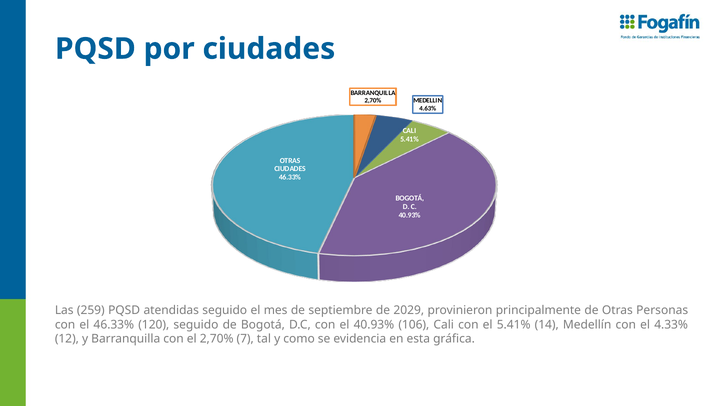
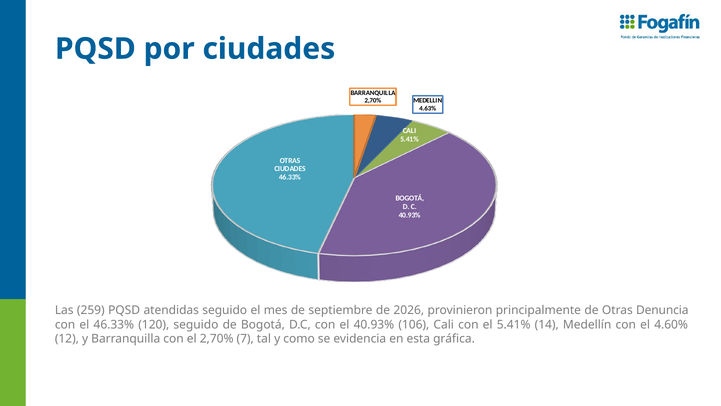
2029: 2029 -> 2026 (409, 310)
Personas: Personas -> Denuncia (662, 310)
4.33%: 4.33% -> 4.60% (671, 324)
